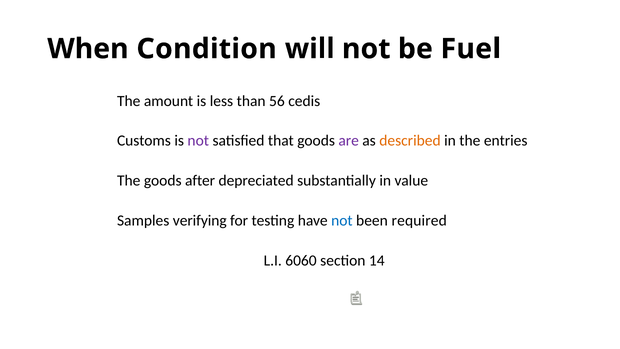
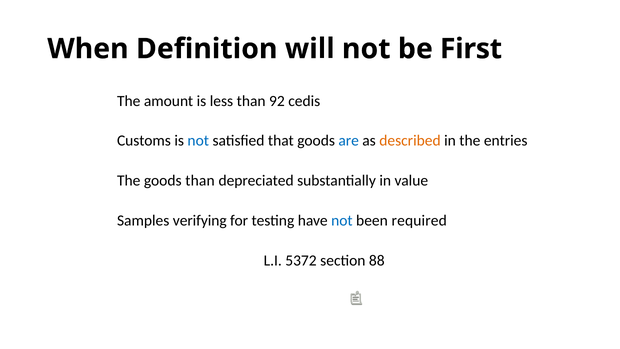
Condition: Condition -> Definition (207, 49)
Fuel: Fuel -> First (471, 49)
56: 56 -> 92 (277, 101)
not colour: purple -> blue (198, 141)
are colour: purple -> blue (349, 141)
goods after: after -> than (200, 181)
6060: 6060 -> 5372 (301, 260)
14: 14 -> 88 (377, 260)
